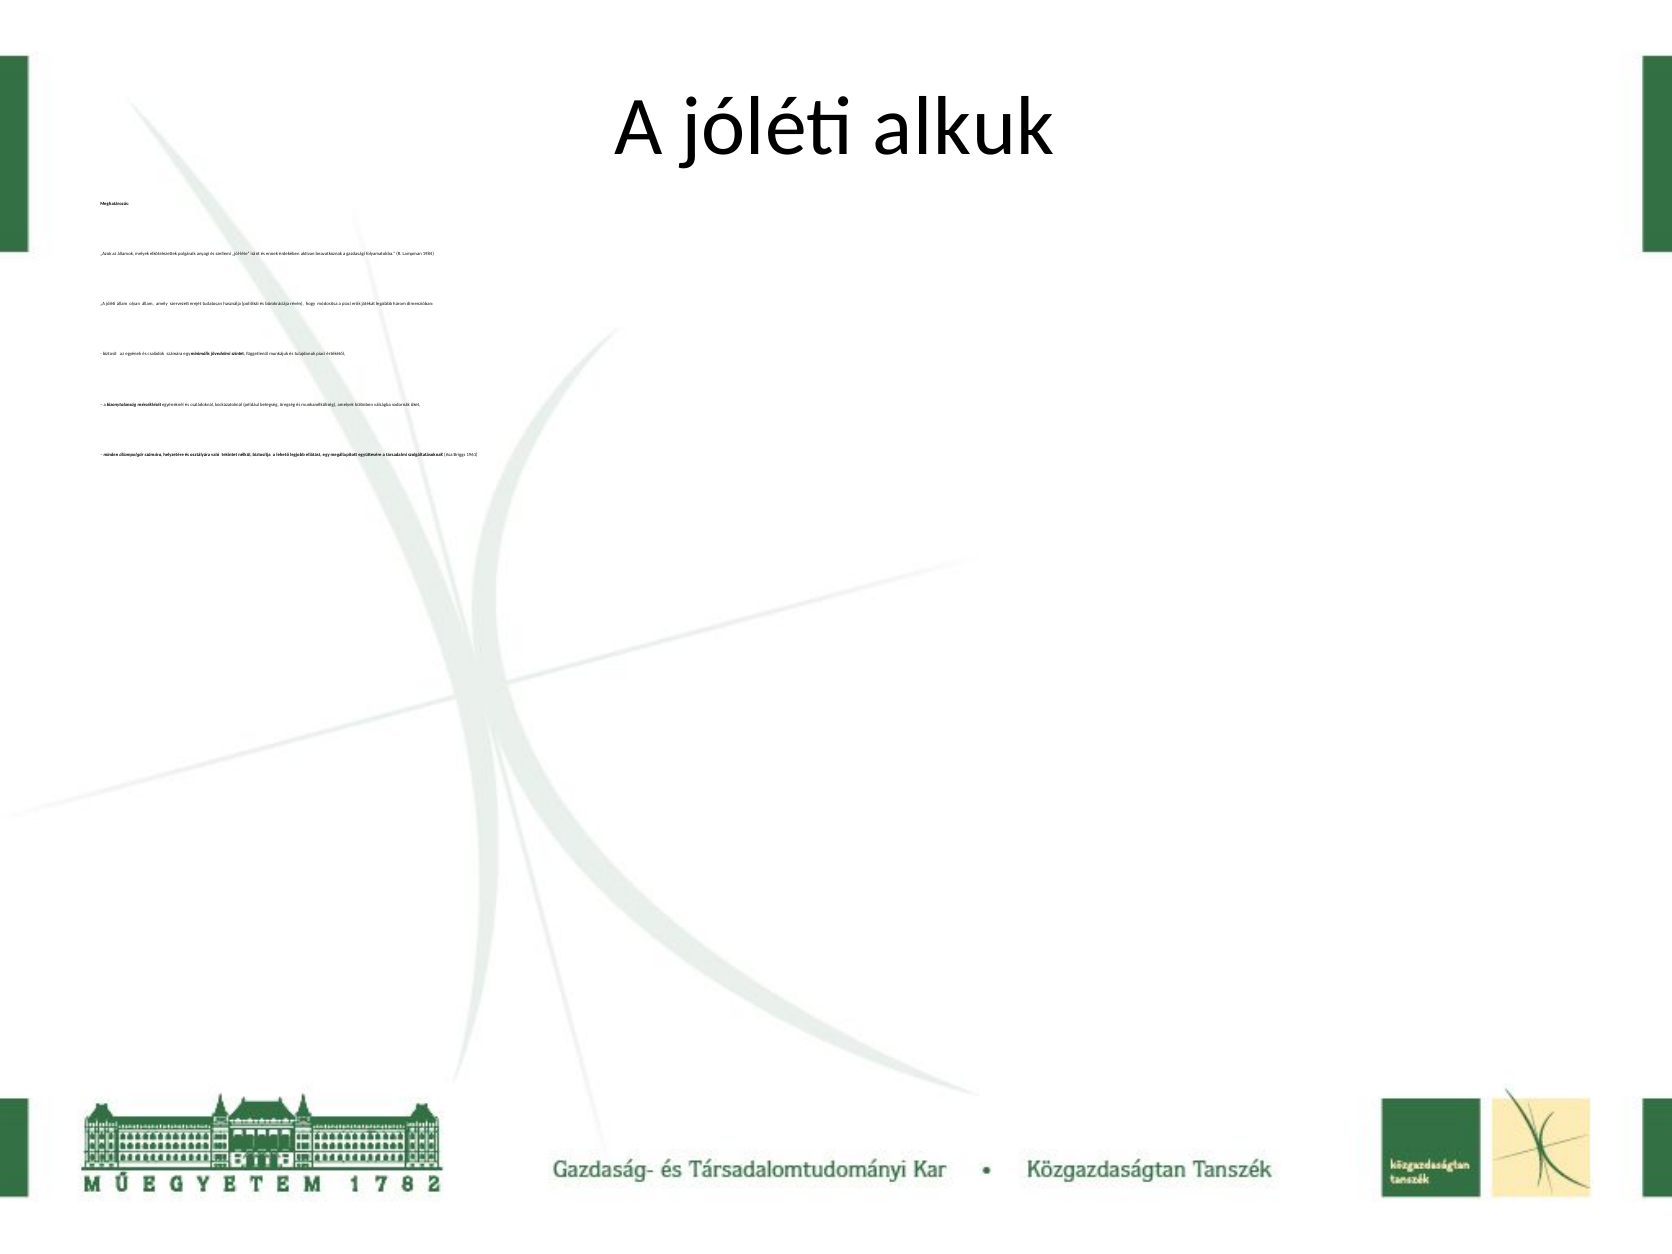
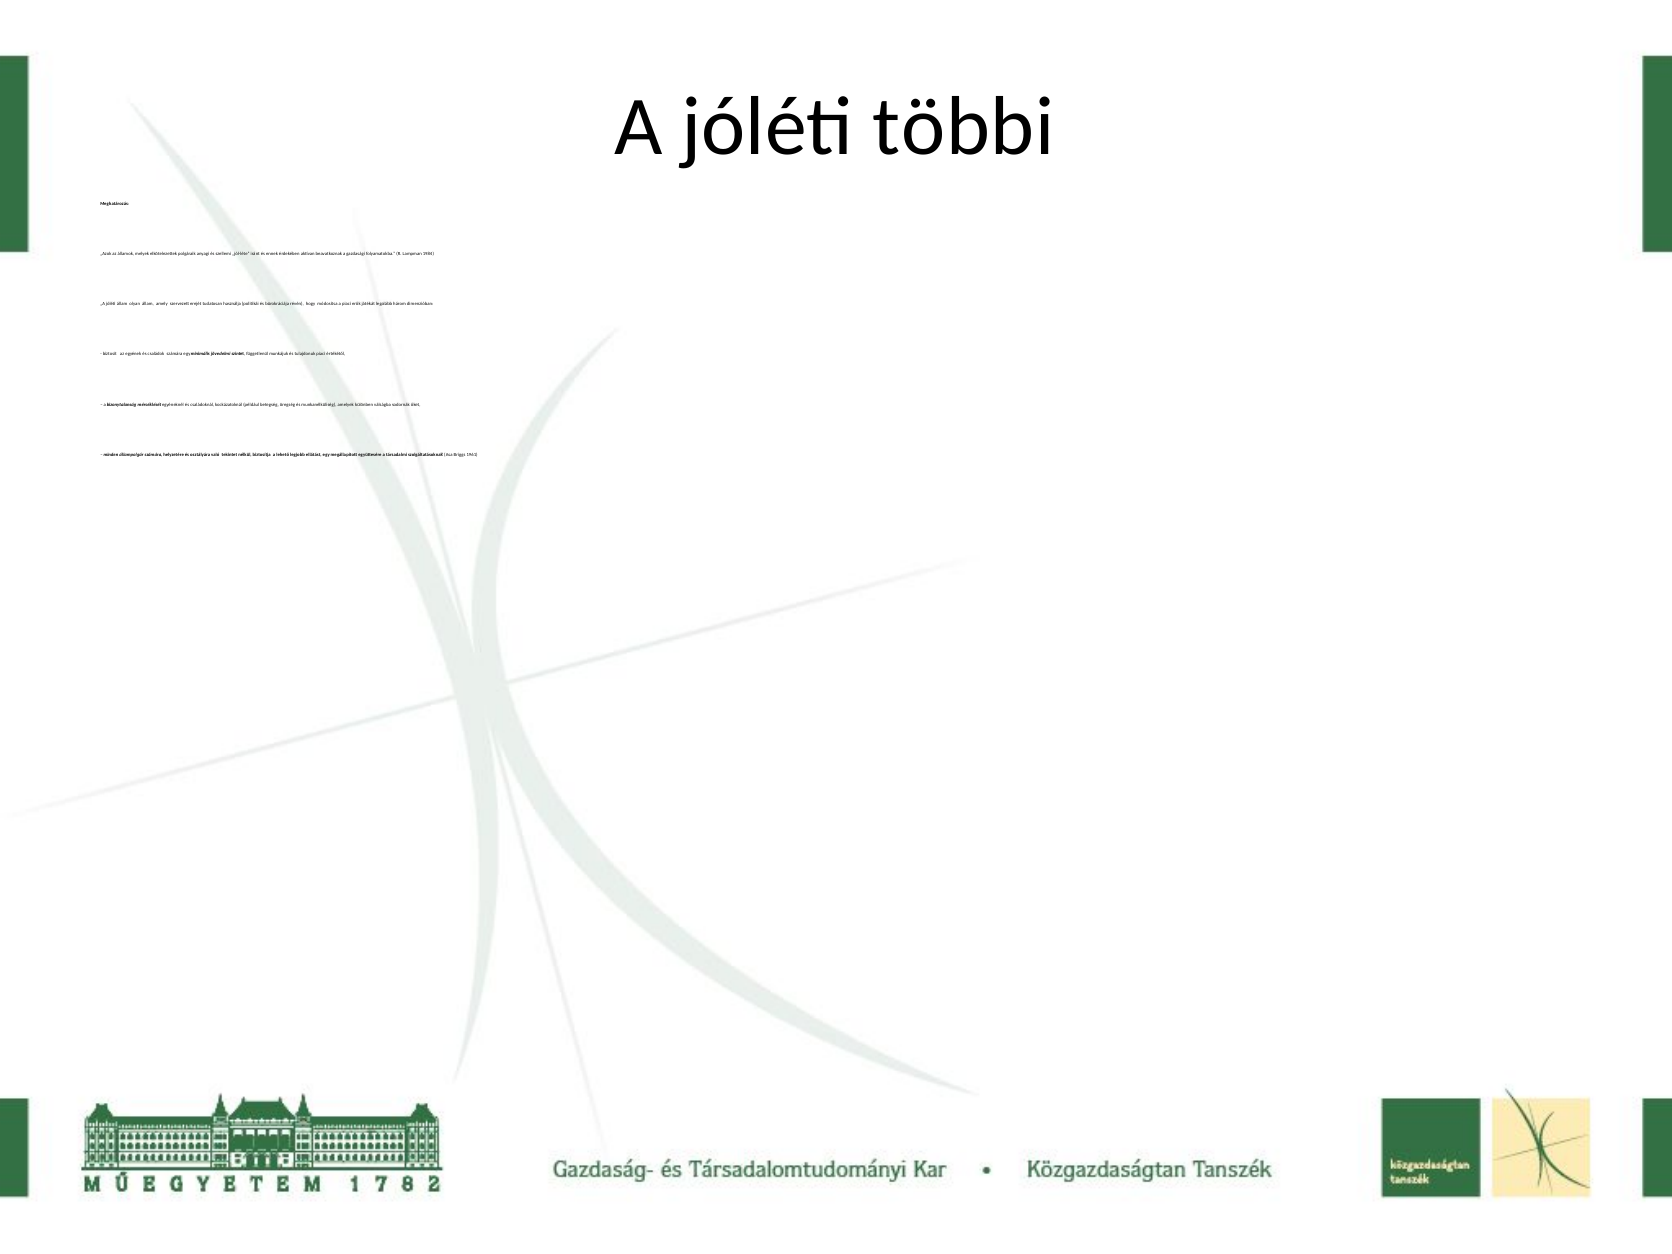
alkuk: alkuk -> többi (964, 127)
